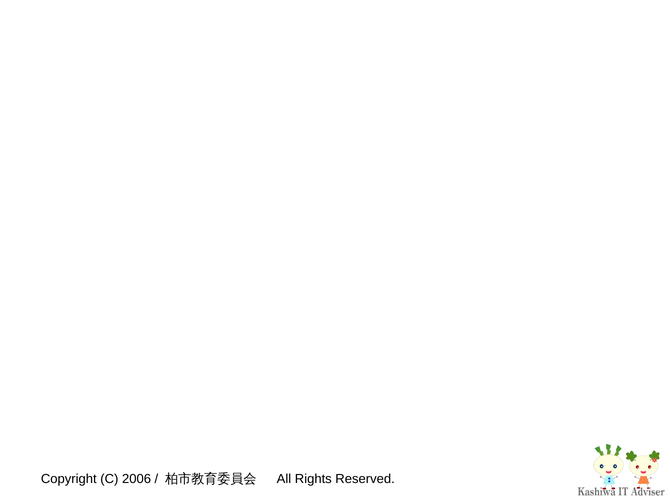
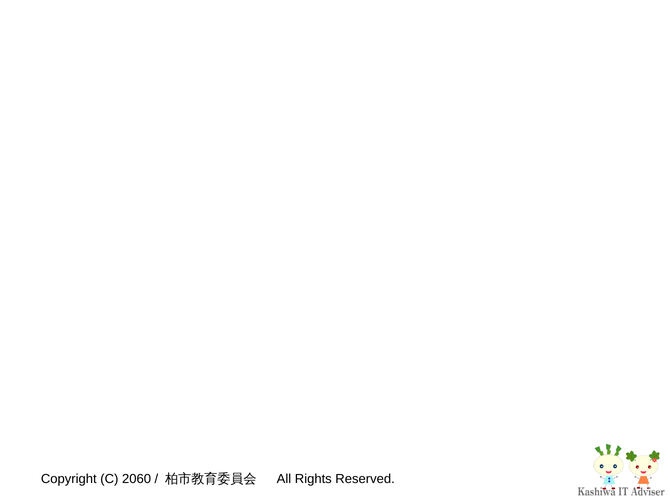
2006: 2006 -> 2060 (137, 478)
